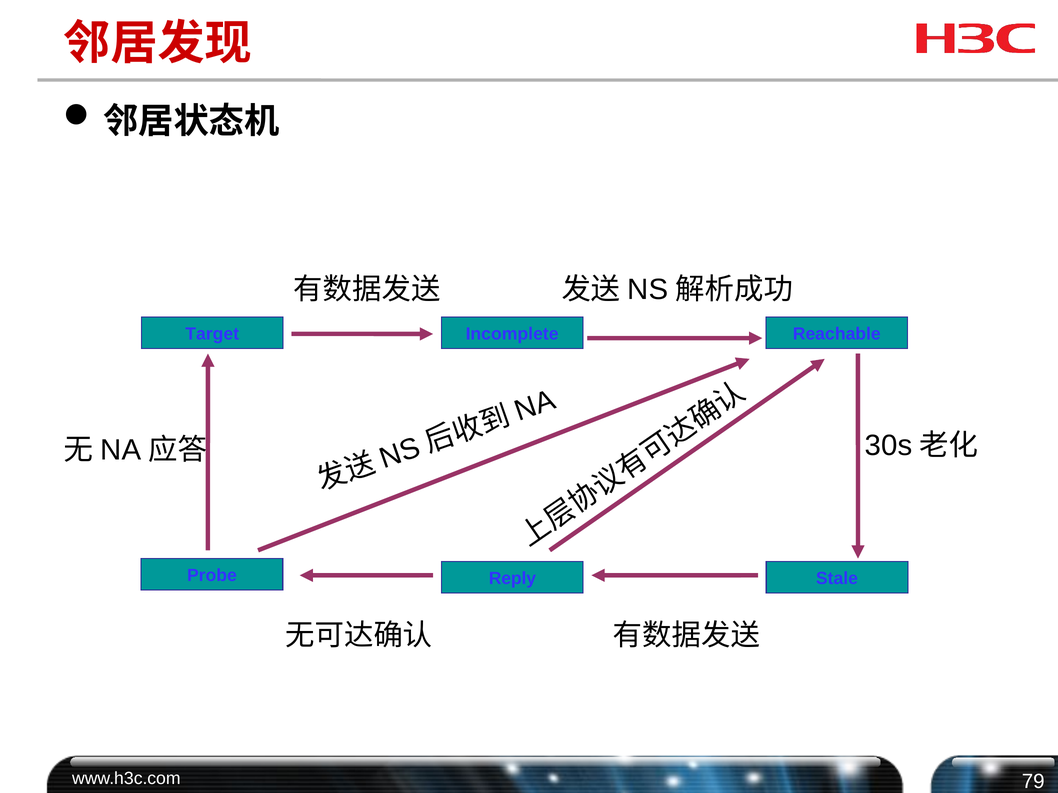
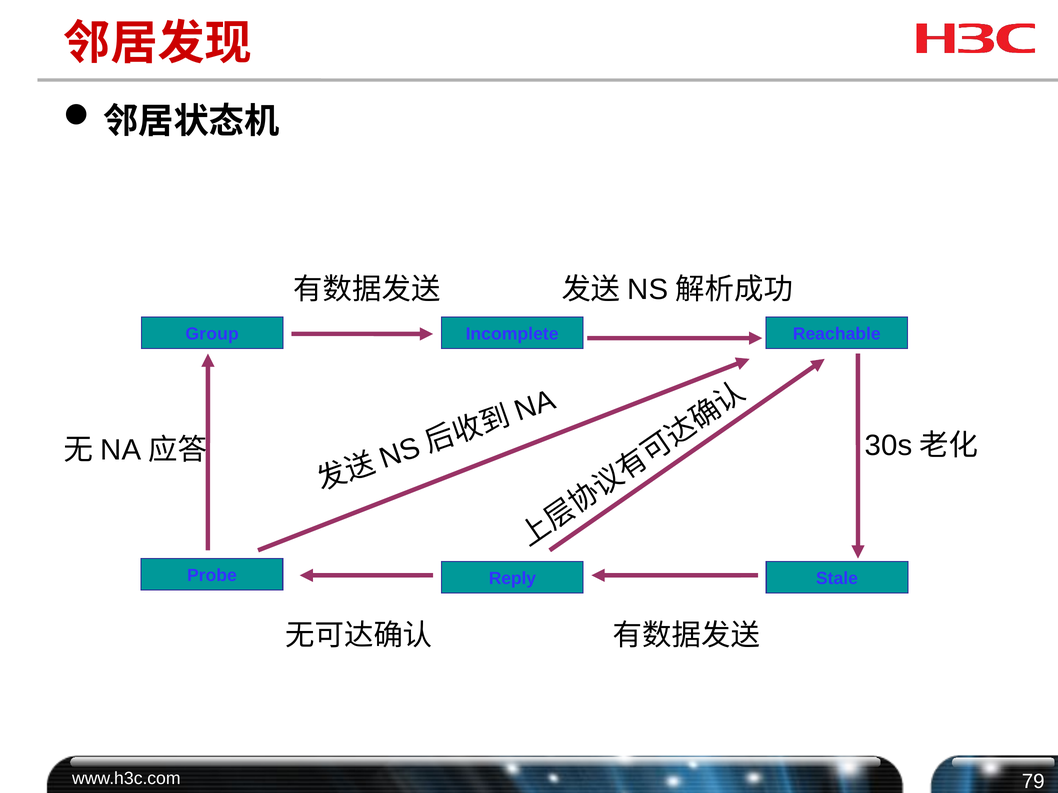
Target: Target -> Group (212, 334)
